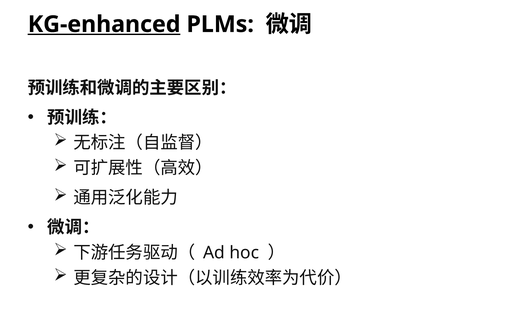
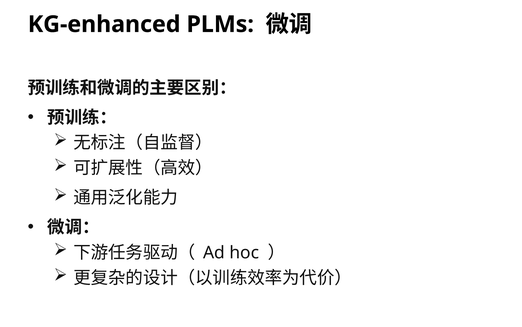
KG-enhanced underline: present -> none (104, 24)
